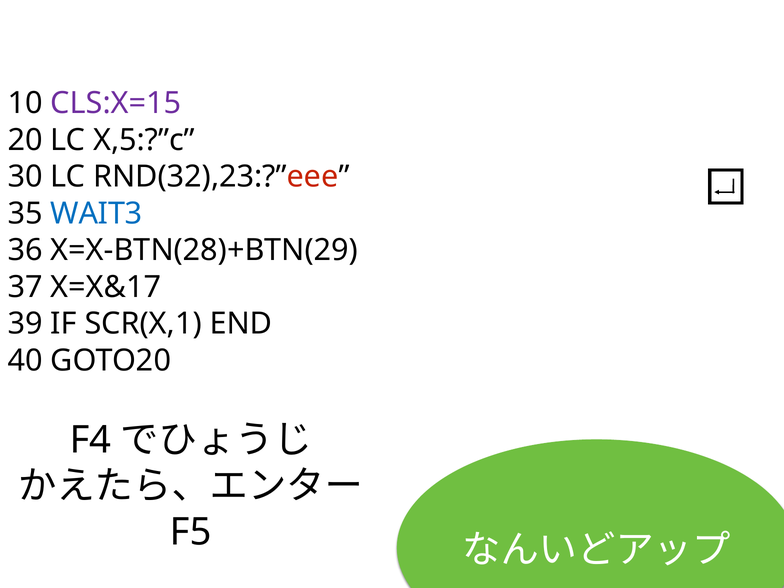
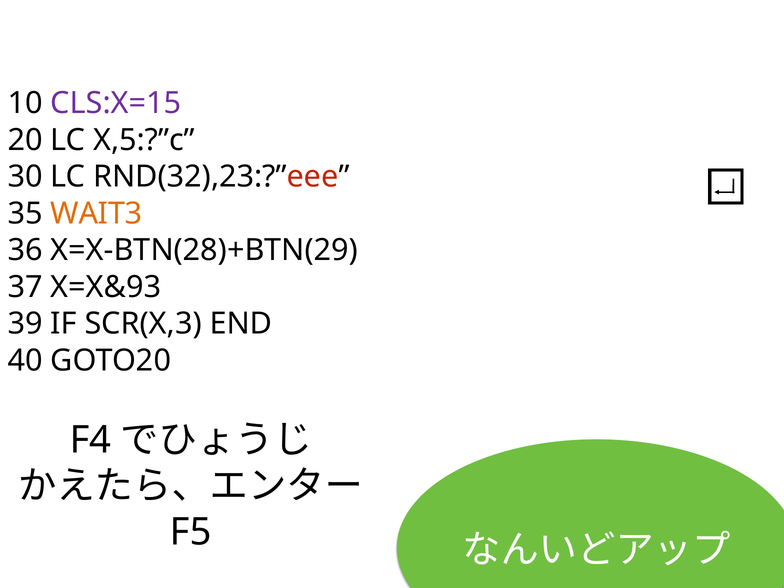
WAIT3 colour: blue -> orange (96, 213)
X=X&17: X=X&17 -> X=X&93 (106, 287)
SCR(X,1: SCR(X,1 -> SCR(X,3 (143, 324)
